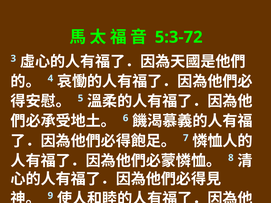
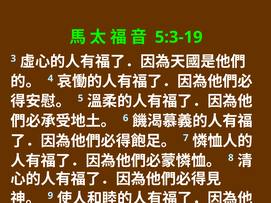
5:3-72: 5:3-72 -> 5:3-19 (179, 37)
